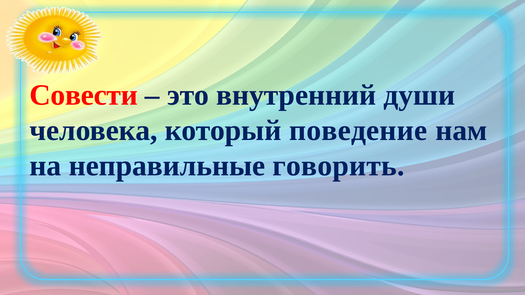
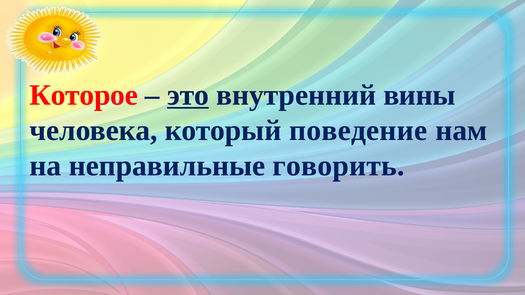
Совести: Совести -> Которое (84, 95)
это underline: none -> present (188, 95)
души: души -> вины (419, 95)
